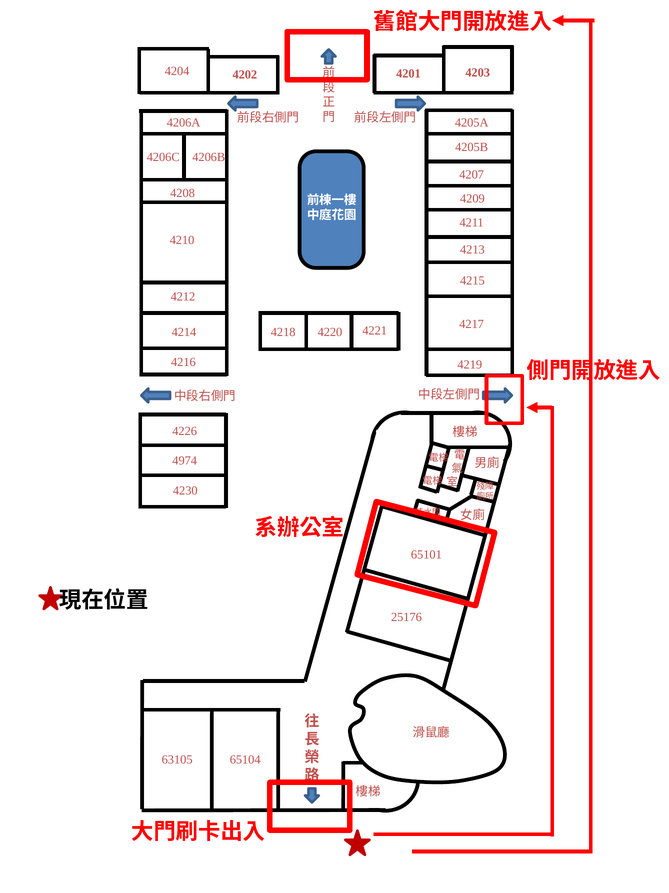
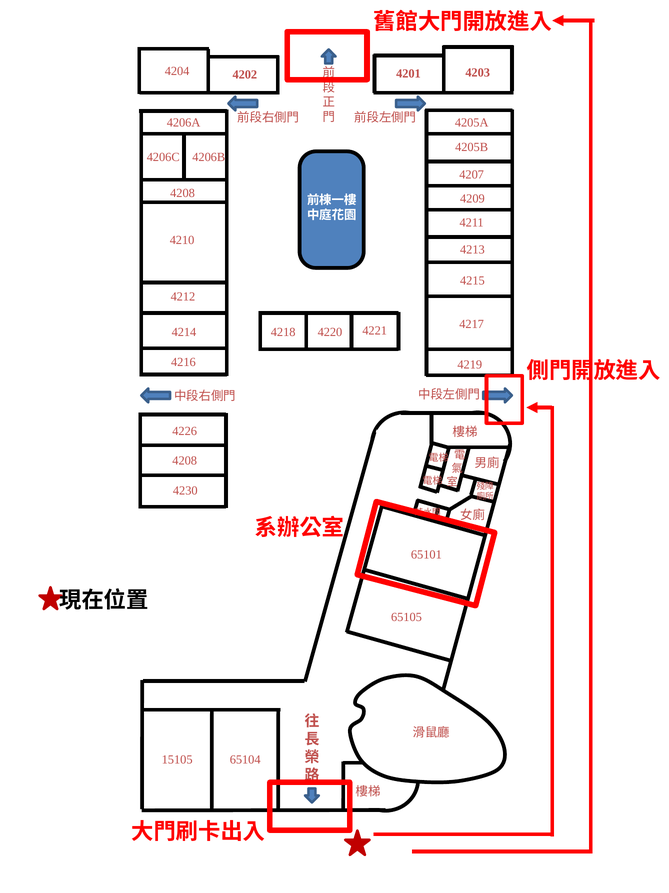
4974: 4974 -> 4208 (185, 460)
25176: 25176 -> 65105 (406, 617)
63105: 63105 -> 15105 (177, 759)
